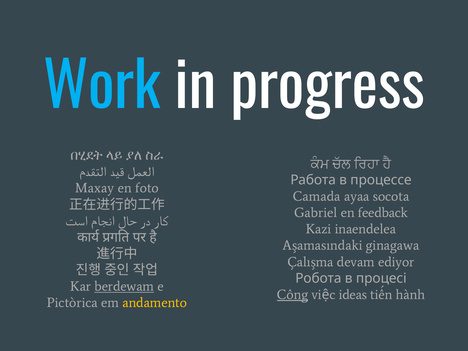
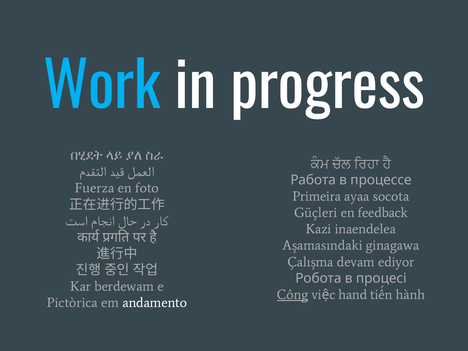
Maxay: Maxay -> Fuerza (95, 188)
Camada: Camada -> Primeira (317, 196)
Gabriel: Gabriel -> Güçleri (316, 213)
berdewam underline: present -> none (124, 286)
ideas: ideas -> hand (353, 295)
andamento colour: yellow -> white (155, 303)
